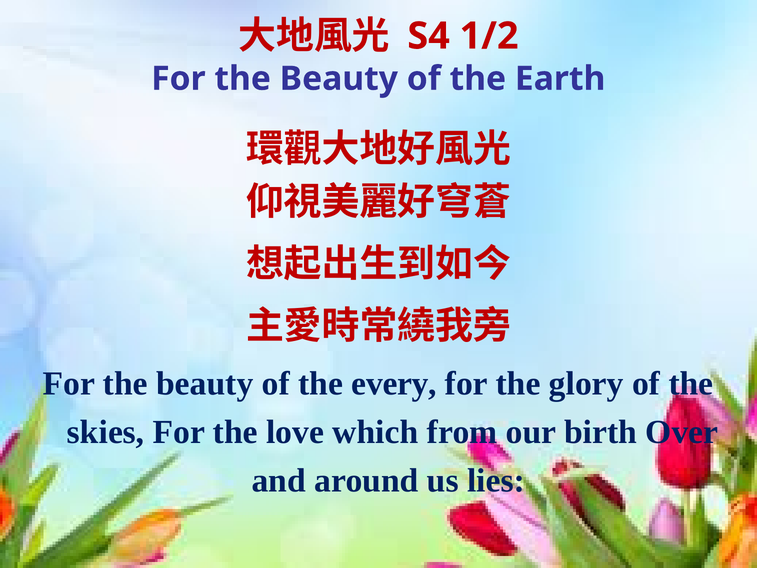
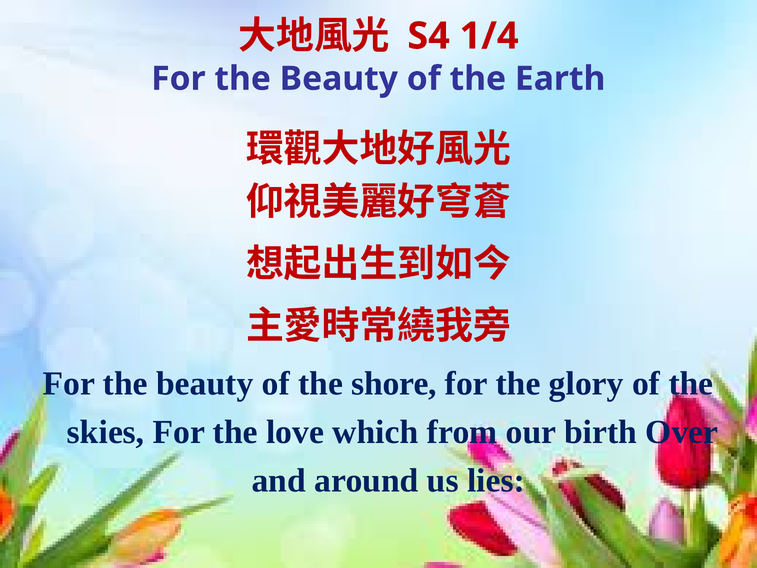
1/2: 1/2 -> 1/4 (489, 36)
every: every -> shore (394, 384)
